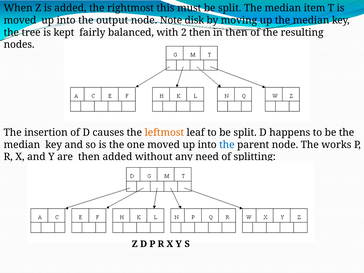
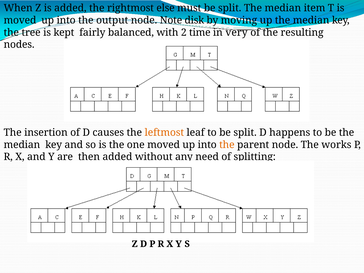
this: this -> else (166, 8)
2 then: then -> time (200, 32)
in then: then -> very (237, 32)
the colour: blue -> orange (227, 145)
